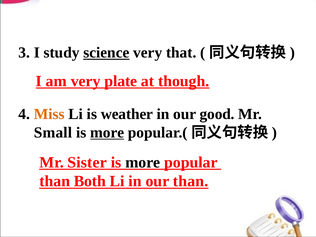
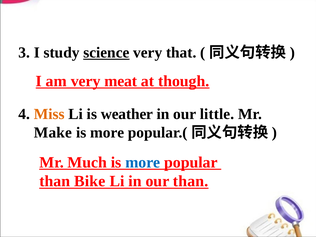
plate: plate -> meat (121, 81)
good: good -> little (217, 114)
Small: Small -> Make (53, 133)
more underline: present -> none (107, 133)
Sister: Sister -> Much (87, 162)
more colour: black -> blue (143, 162)
Both: Both -> Bike (90, 181)
